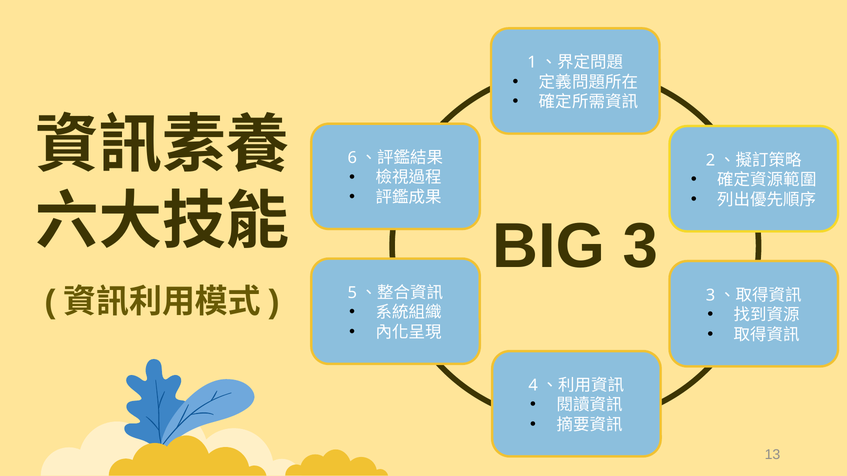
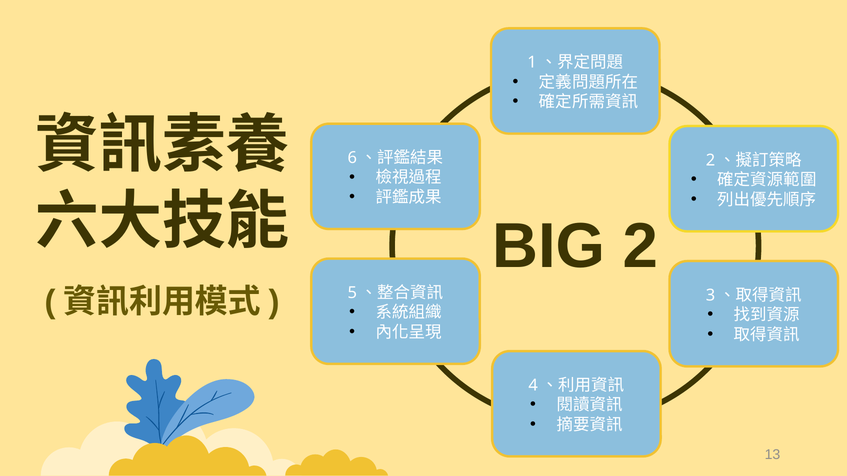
3: 3 -> 2 (640, 247)
